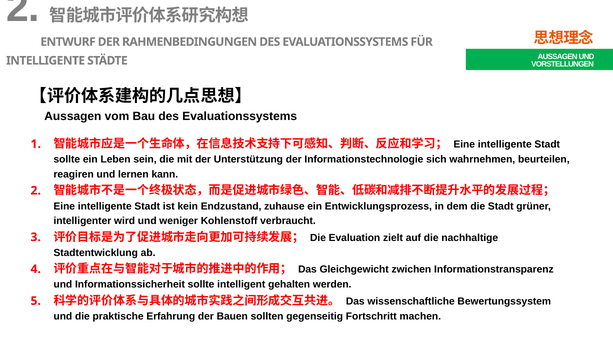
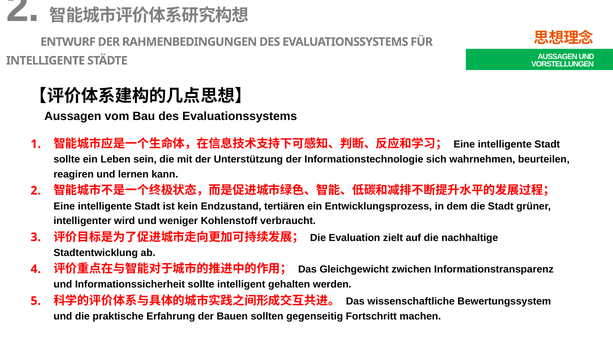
zuhause: zuhause -> tertiären (284, 206)
